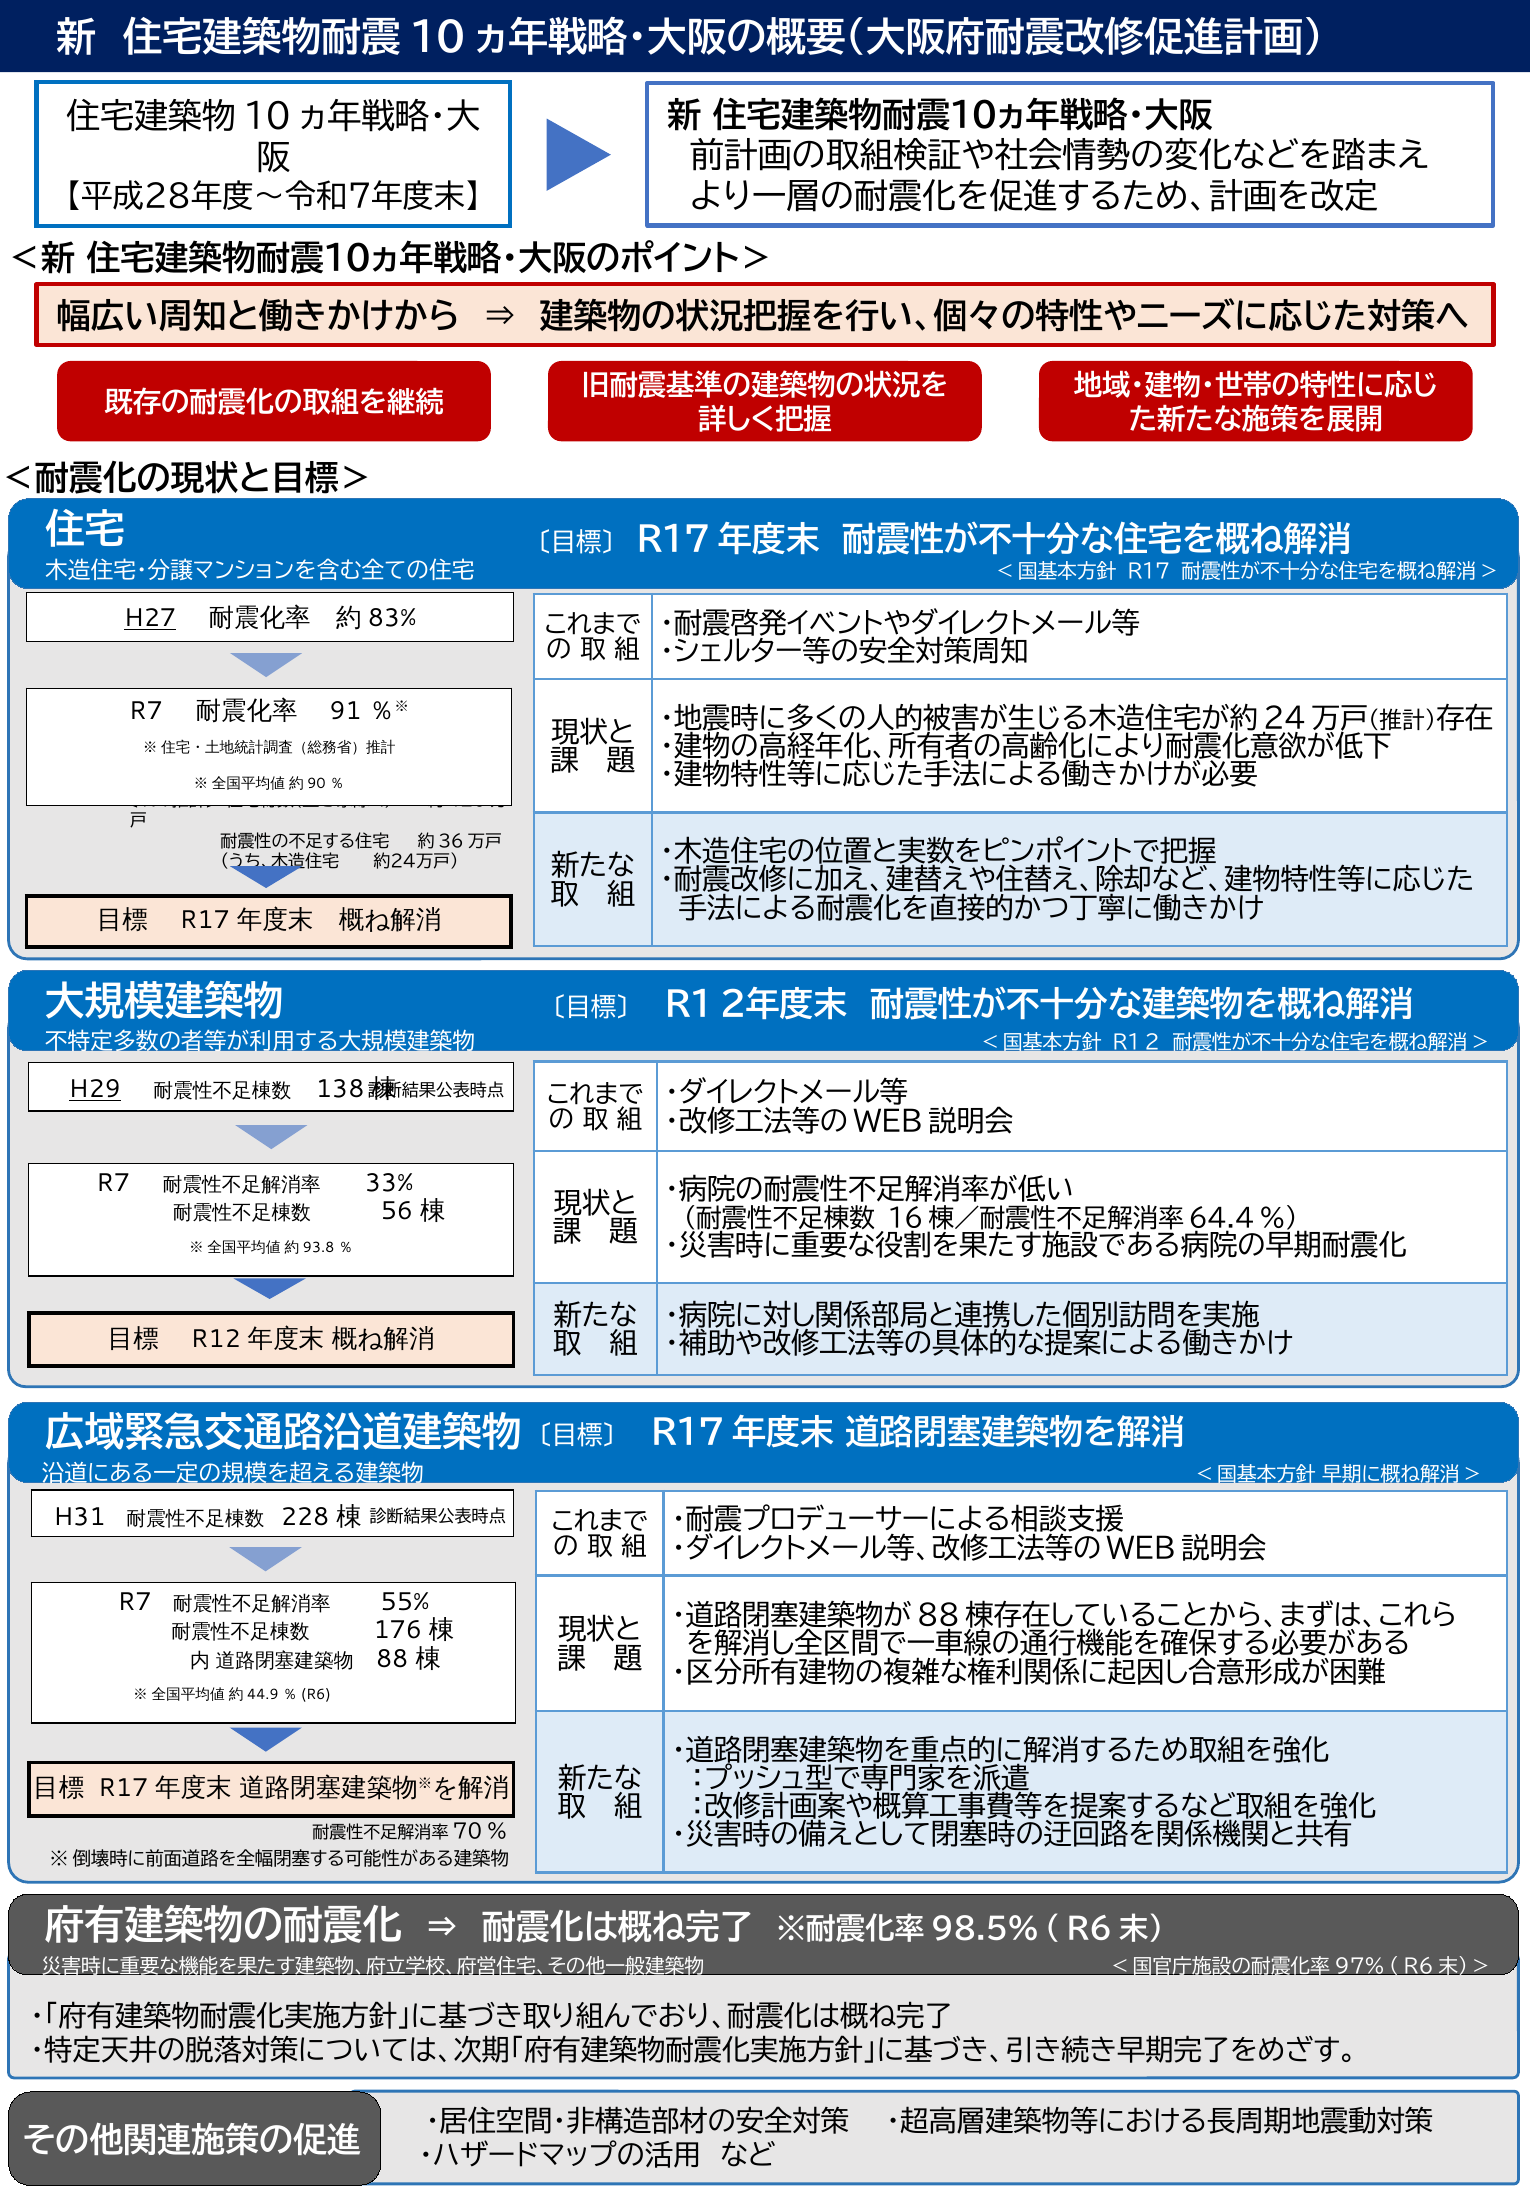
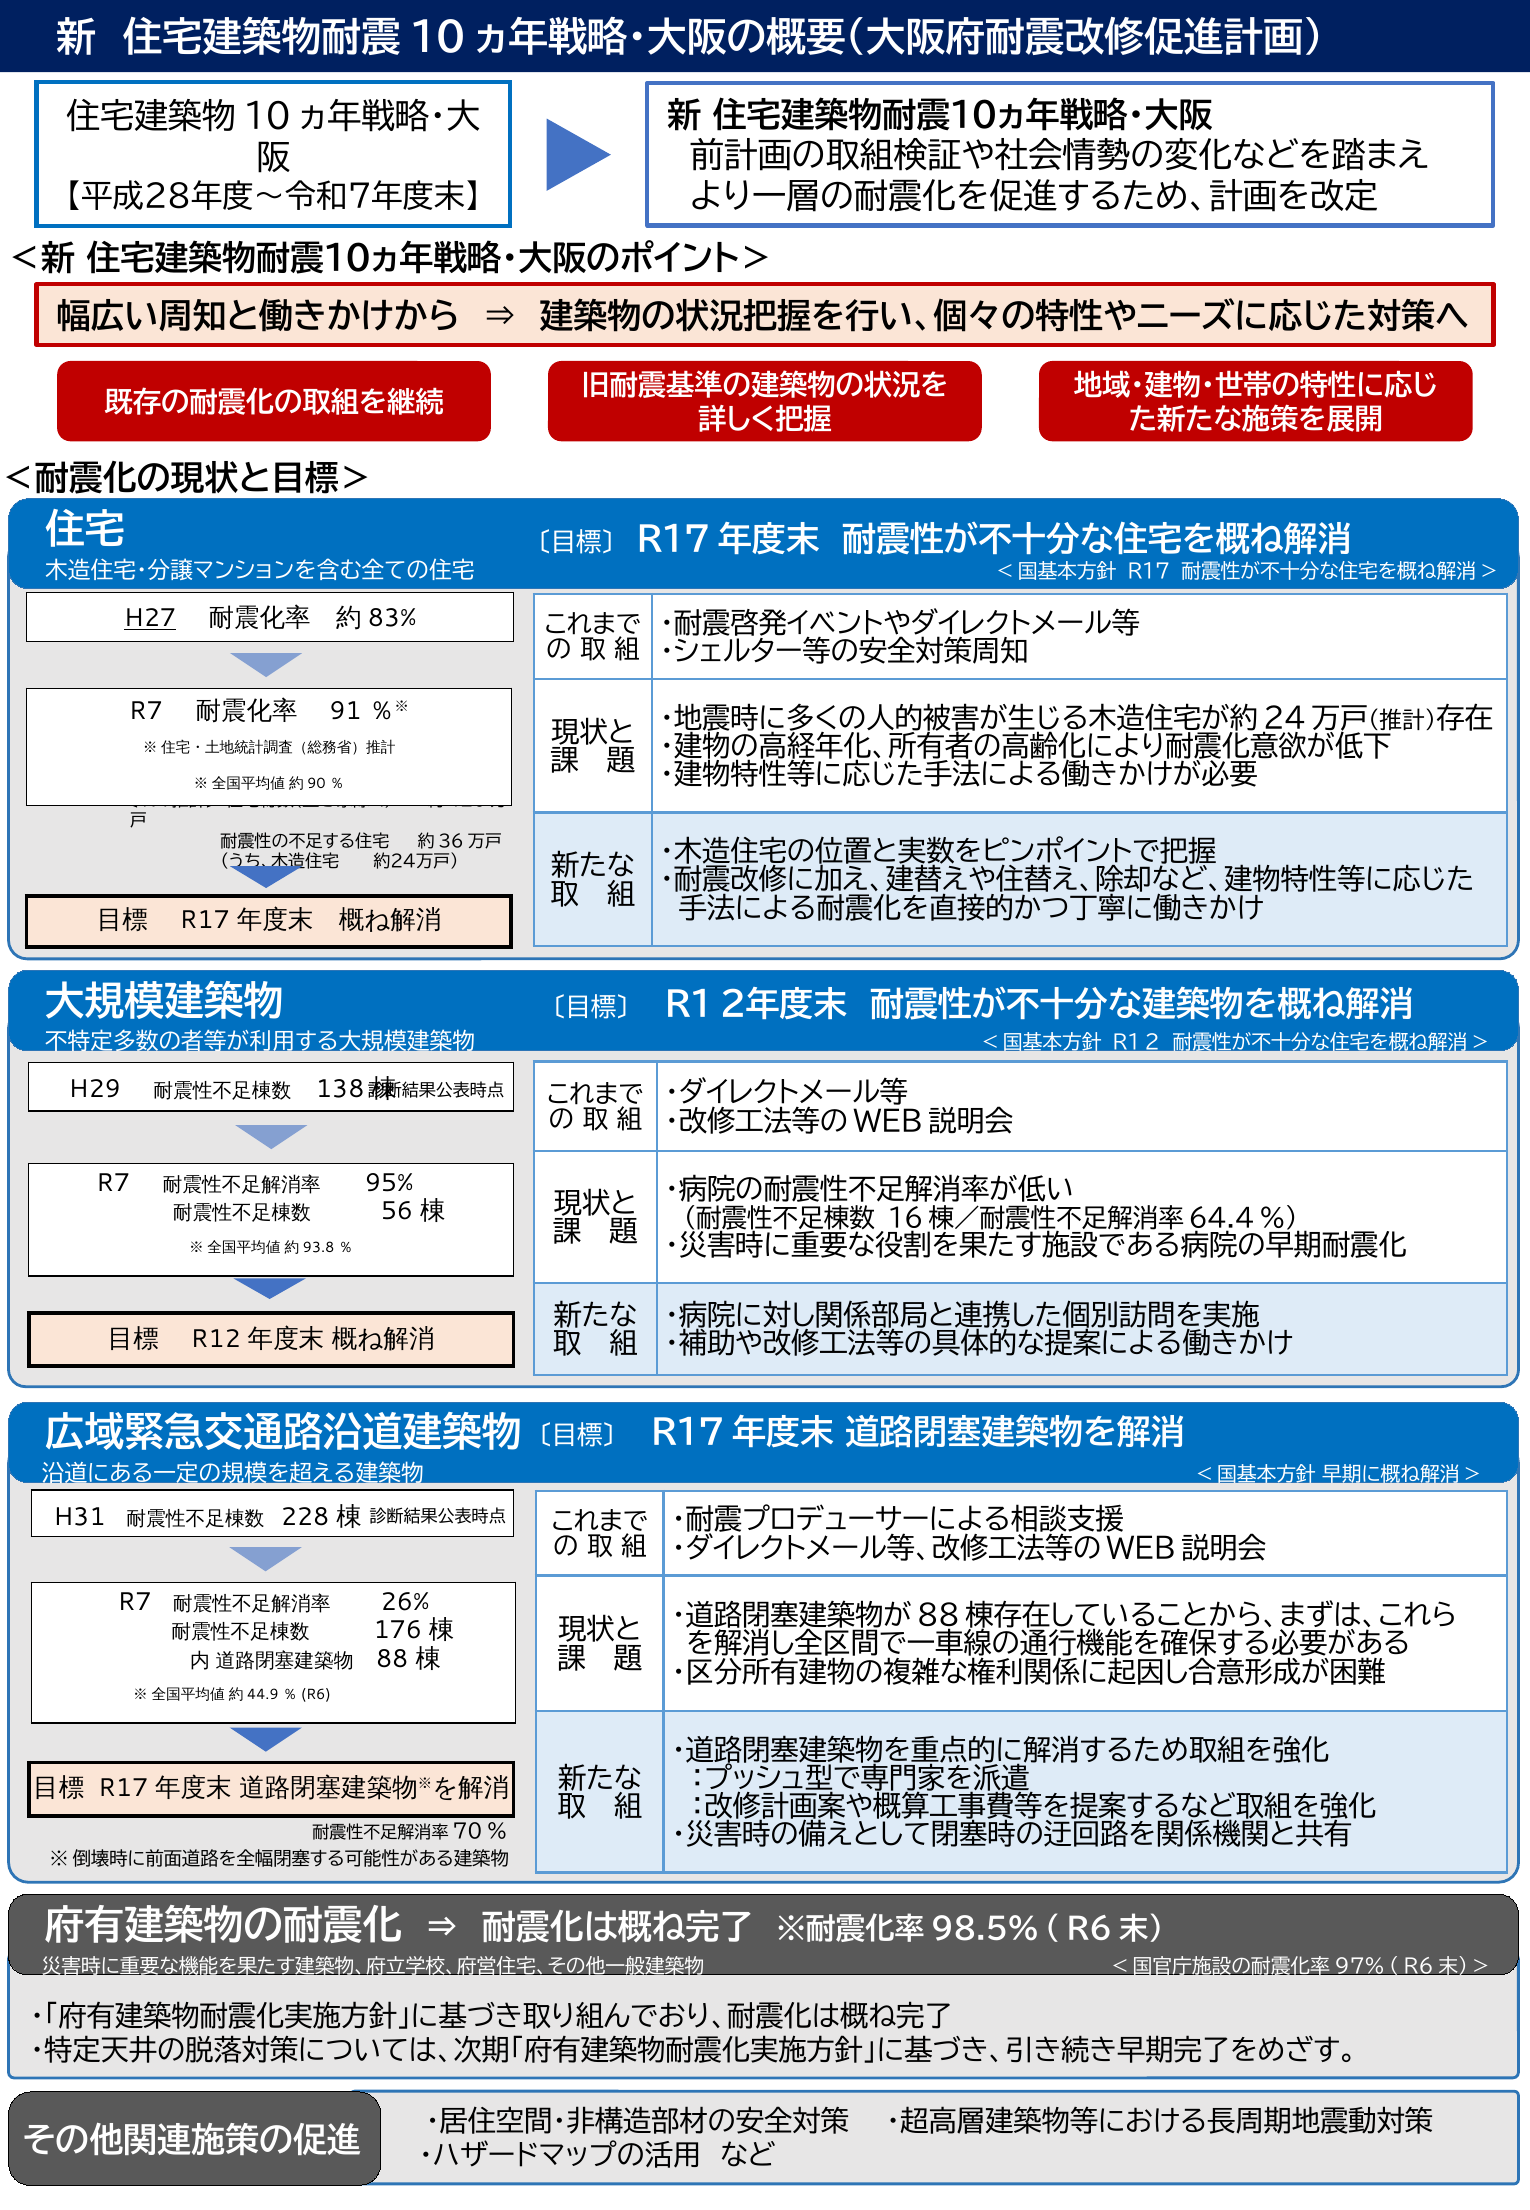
H29 underline: present -> none (95, 1090)
33%: 33% -> 95% (389, 1183)
55%: 55% -> 26% (405, 1602)
